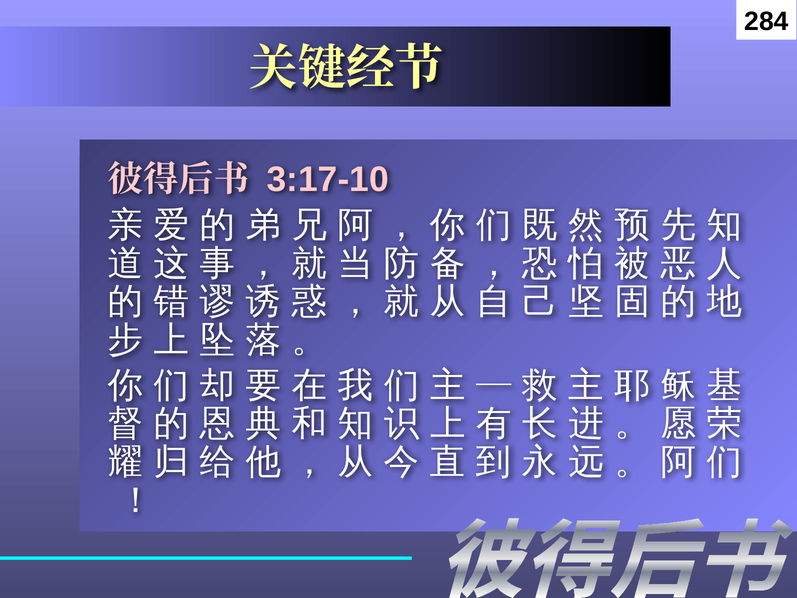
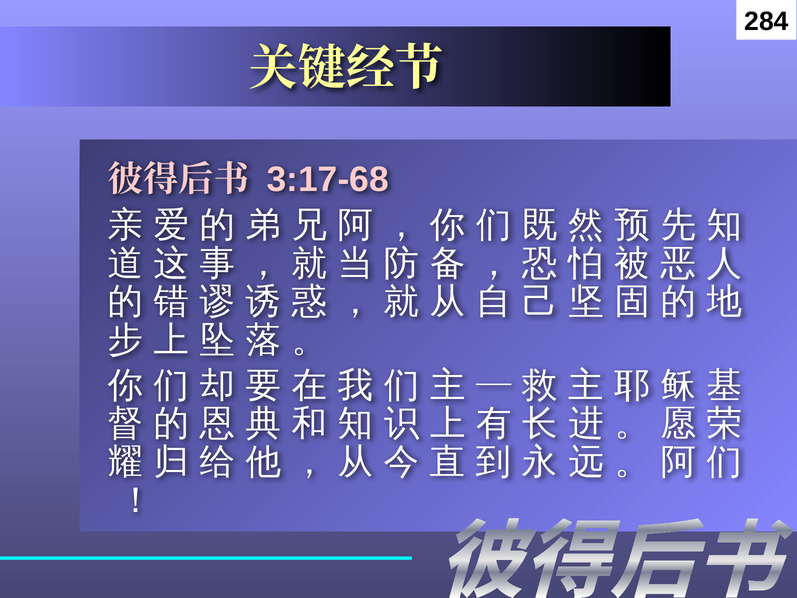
3:17-10: 3:17-10 -> 3:17-68 (328, 180)
